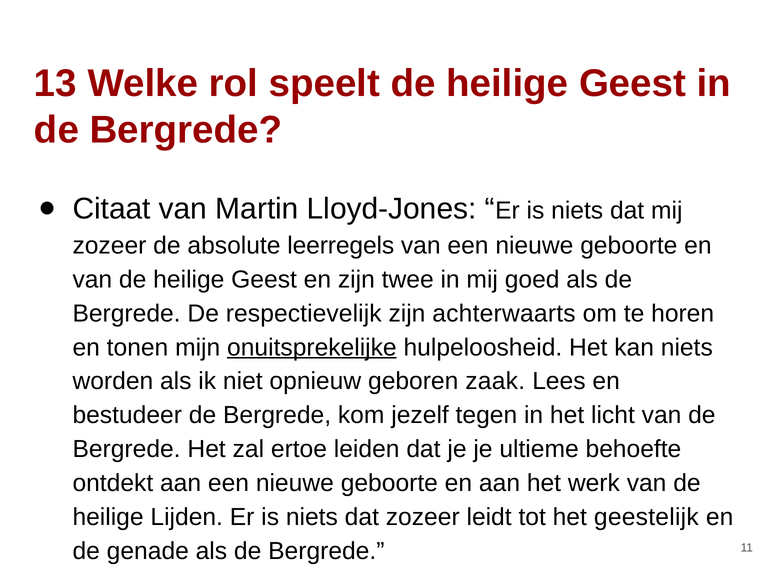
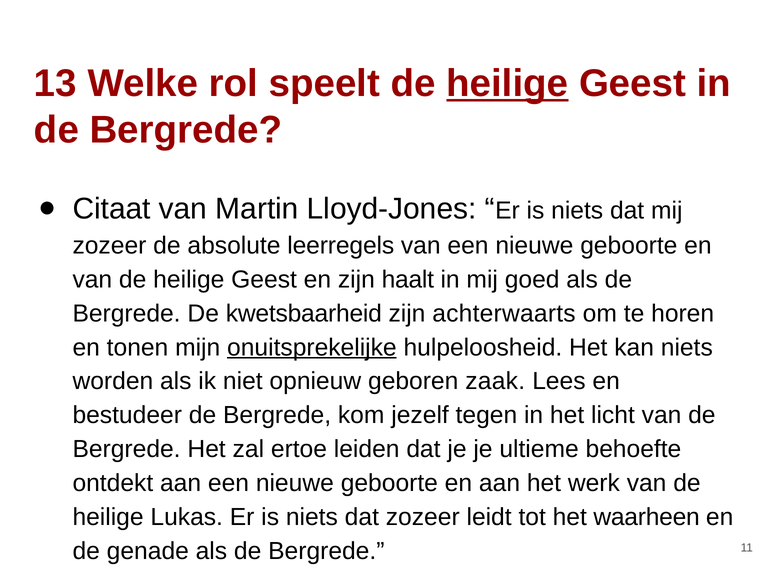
heilige underline: none -> present (507, 84)
twee: twee -> haalt (408, 279)
respectievelijk: respectievelijk -> kwetsbaarheid (304, 313)
Lijden: Lijden -> Lukas (187, 517)
geestelijk: geestelijk -> waarheen (647, 517)
